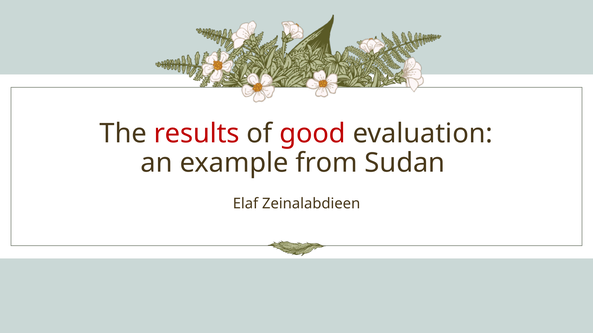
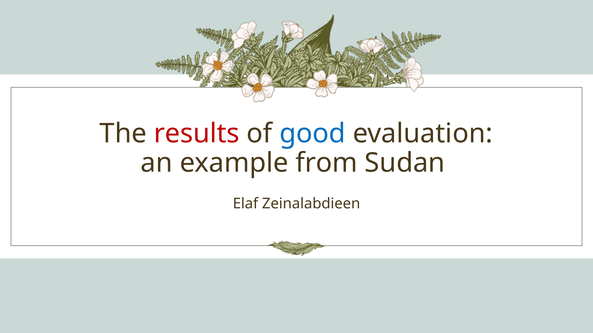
good colour: red -> blue (313, 134)
